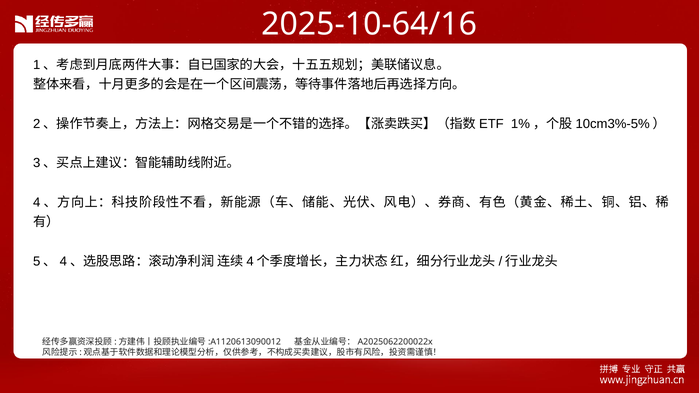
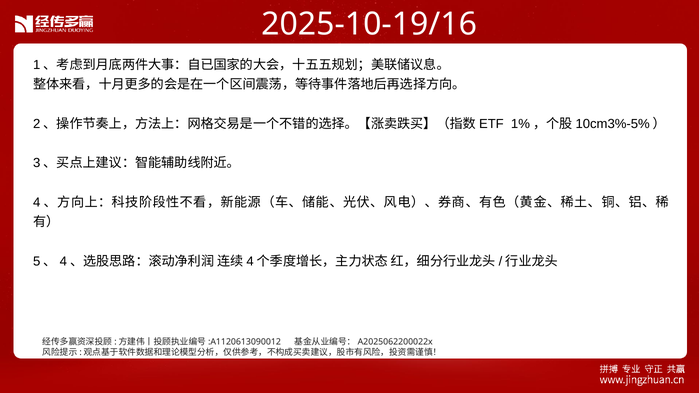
2025-10-64/16: 2025-10-64/16 -> 2025-10-19/16 (369, 24)
